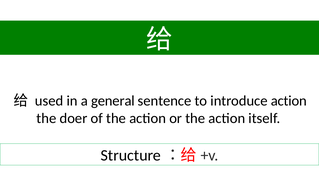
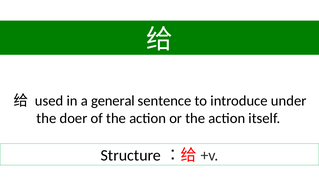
introduce action: action -> under (289, 101)
